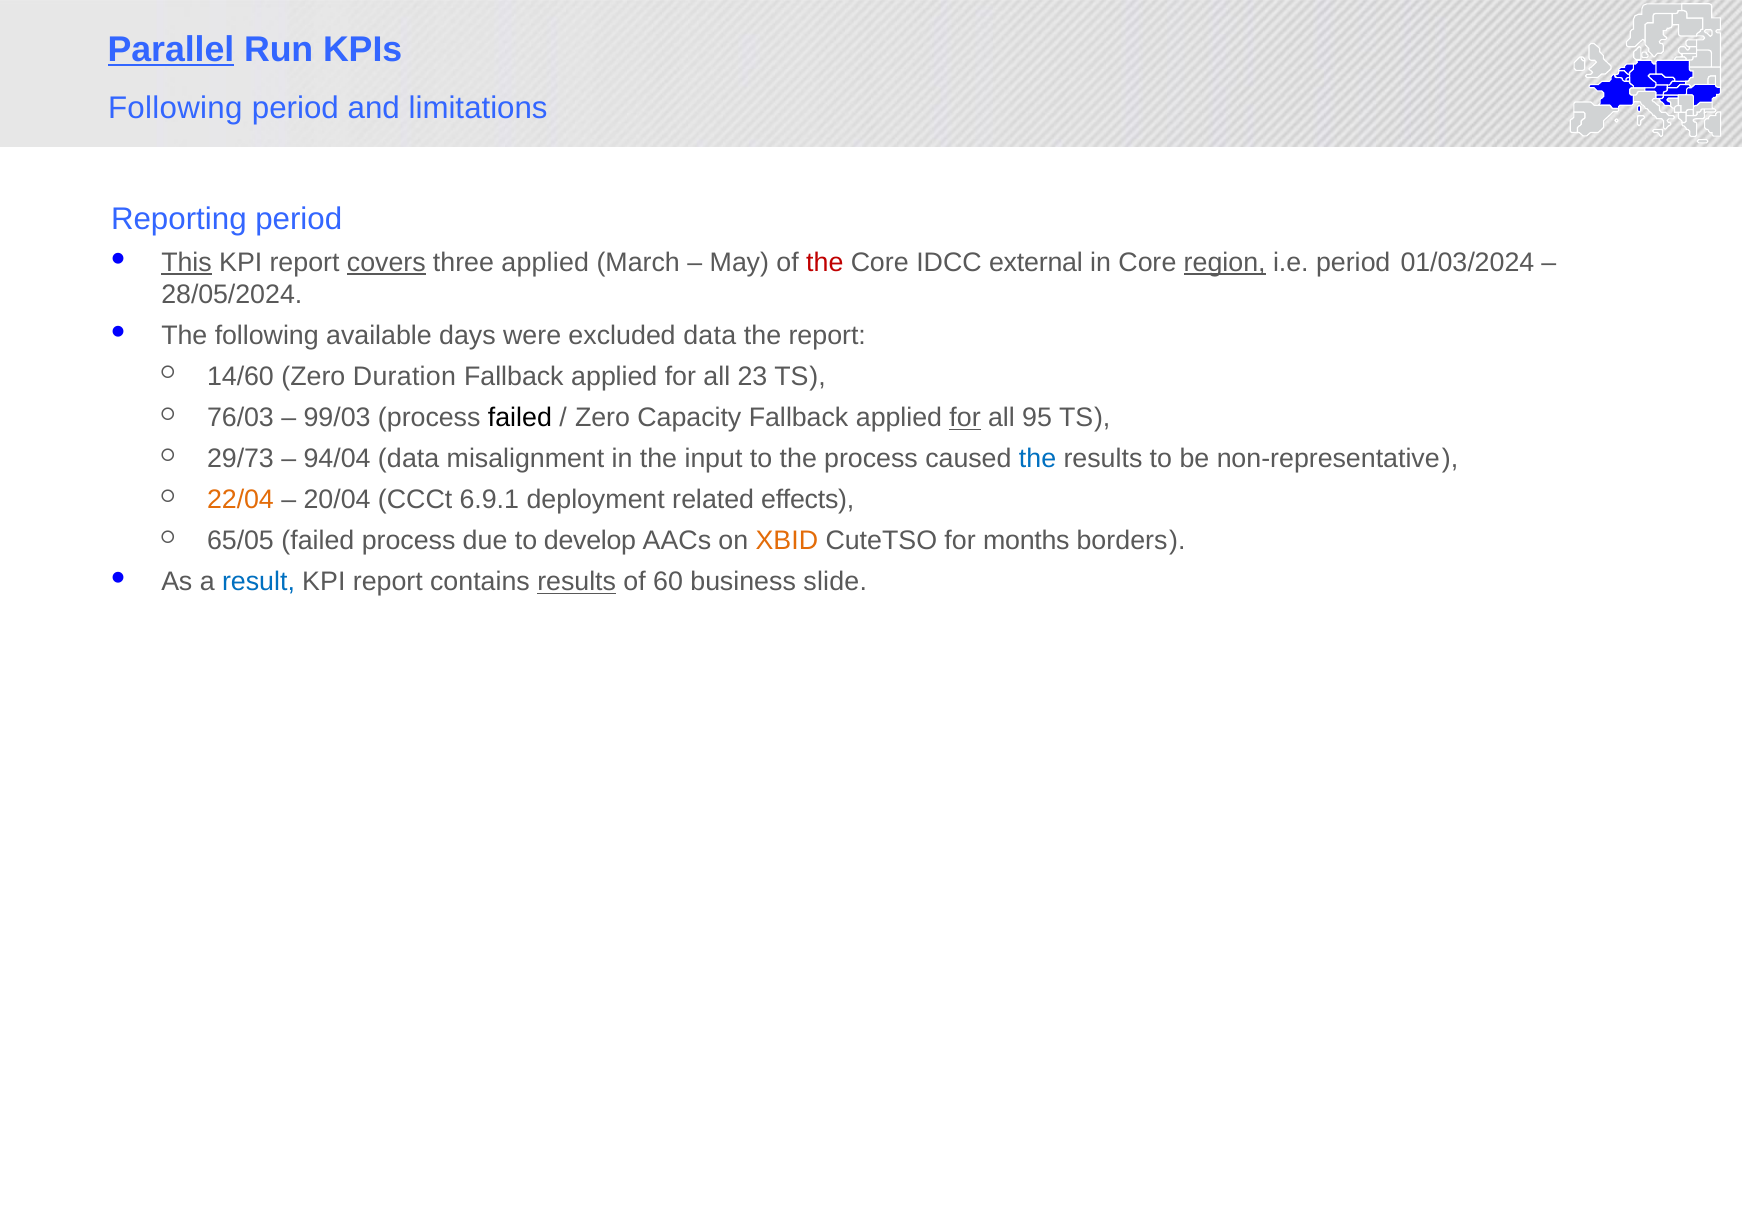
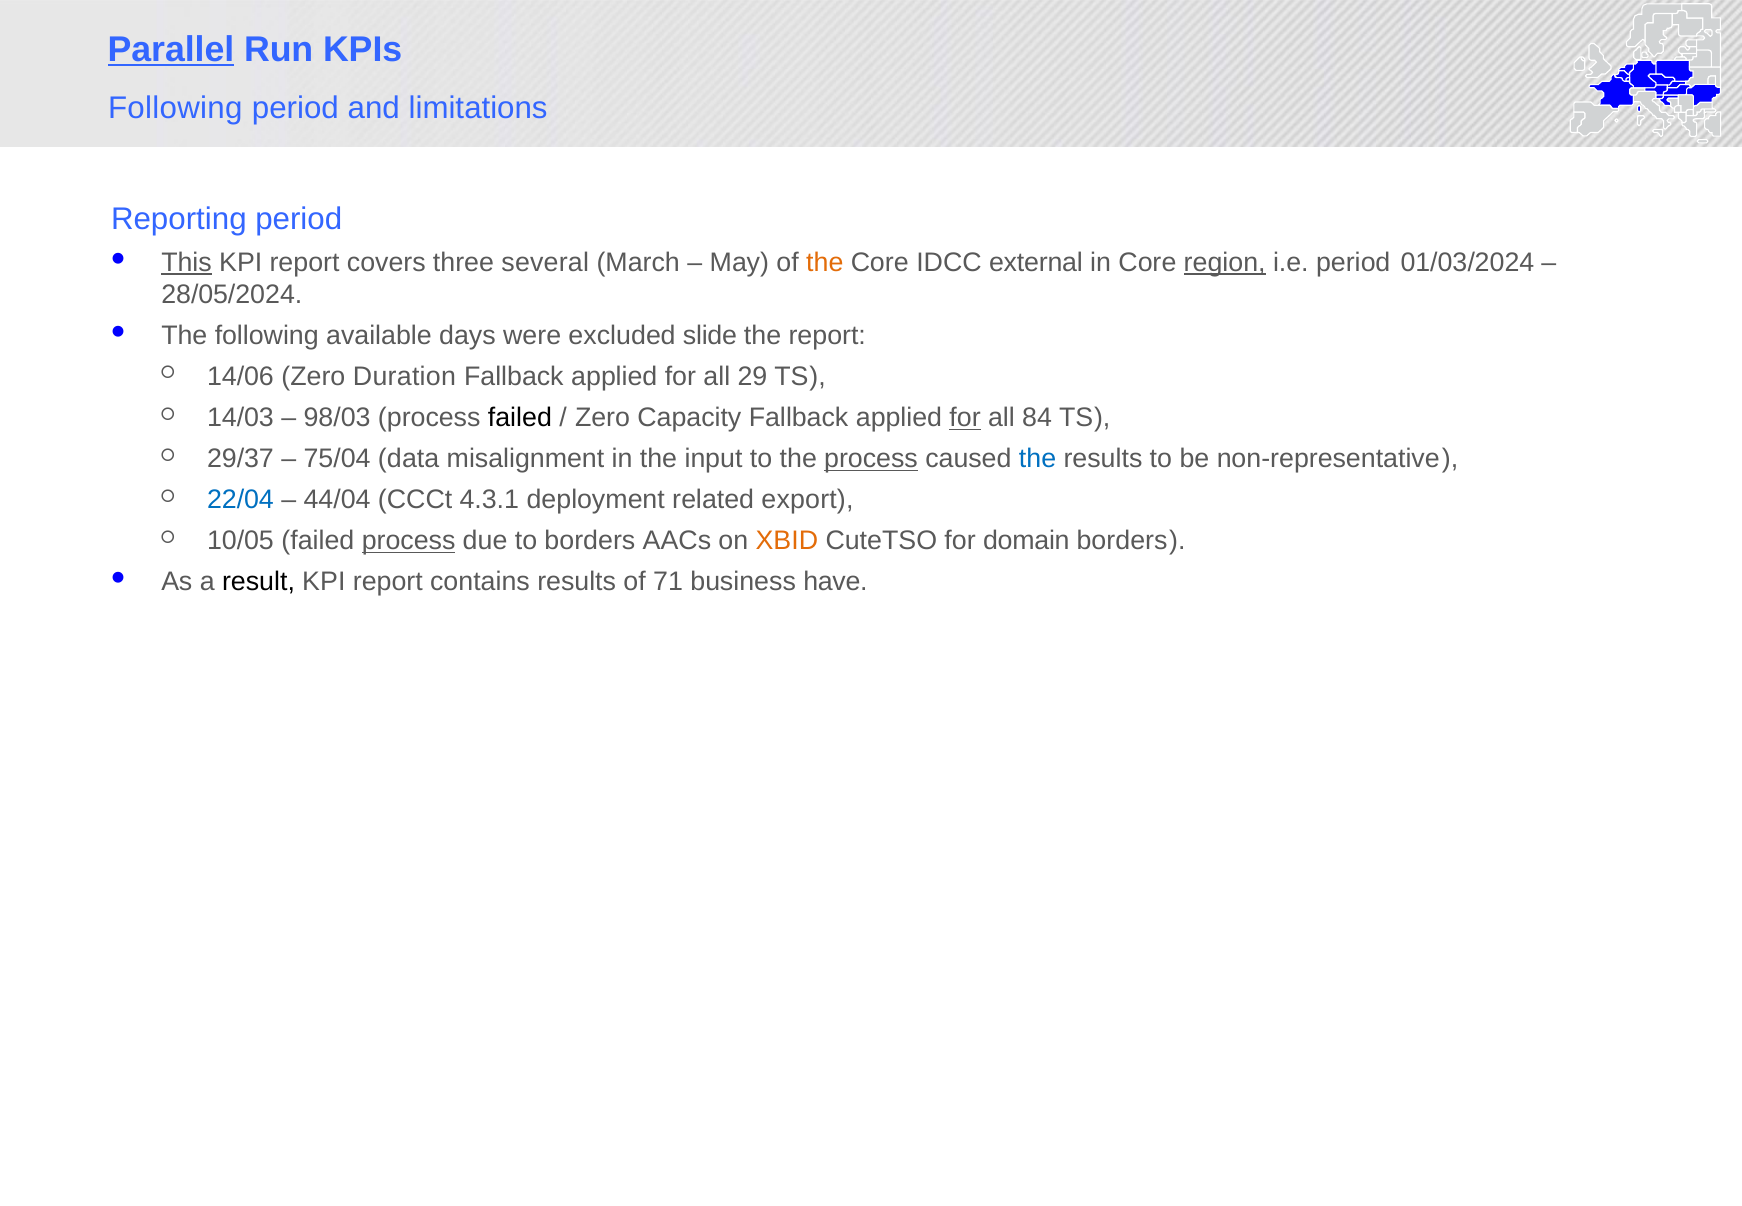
covers underline: present -> none (386, 262)
three applied: applied -> several (545, 262)
the colour: red -> orange (825, 262)
excluded data: data -> slide (710, 336)
14/60: 14/60 -> 14/06 (240, 377)
23: 23 -> 29 (753, 377)
76/03: 76/03 -> 14/03 (240, 418)
99/03: 99/03 -> 98/03 (337, 418)
95: 95 -> 84 (1037, 418)
29/73: 29/73 -> 29/37 (240, 459)
94/04: 94/04 -> 75/04 (337, 459)
process underline: none -> present (871, 459)
22/04 colour: orange -> blue (240, 500)
20/04: 20/04 -> 44/04 (337, 500)
6.9.1: 6.9.1 -> 4.3.1 (489, 500)
effects: effects -> export (807, 500)
65/05: 65/05 -> 10/05 (240, 541)
process underline: none -> present (409, 541)
to develop: develop -> borders (590, 541)
months: months -> domain (1026, 541)
result colour: blue -> black (258, 582)
results underline: present -> none (577, 582)
60: 60 -> 71 (668, 582)
slide: slide -> have (835, 582)
